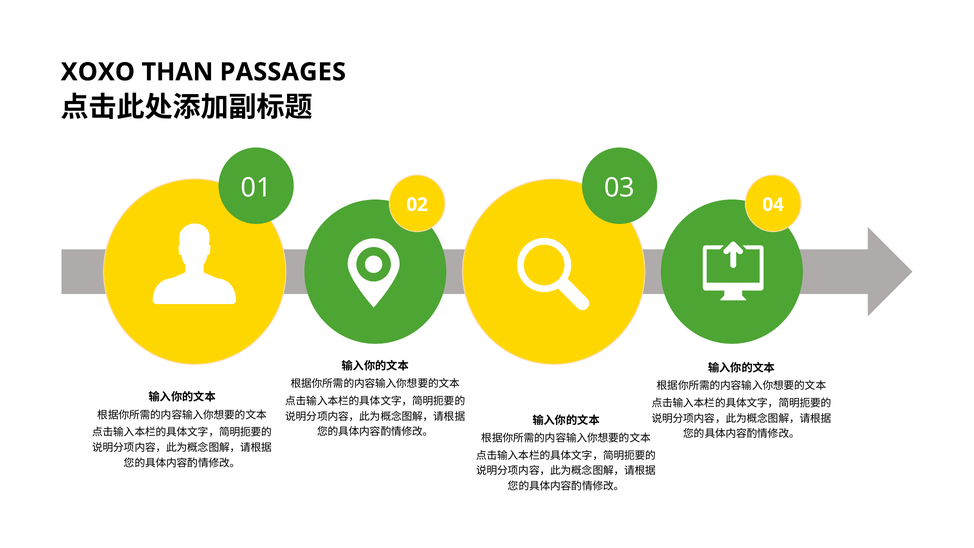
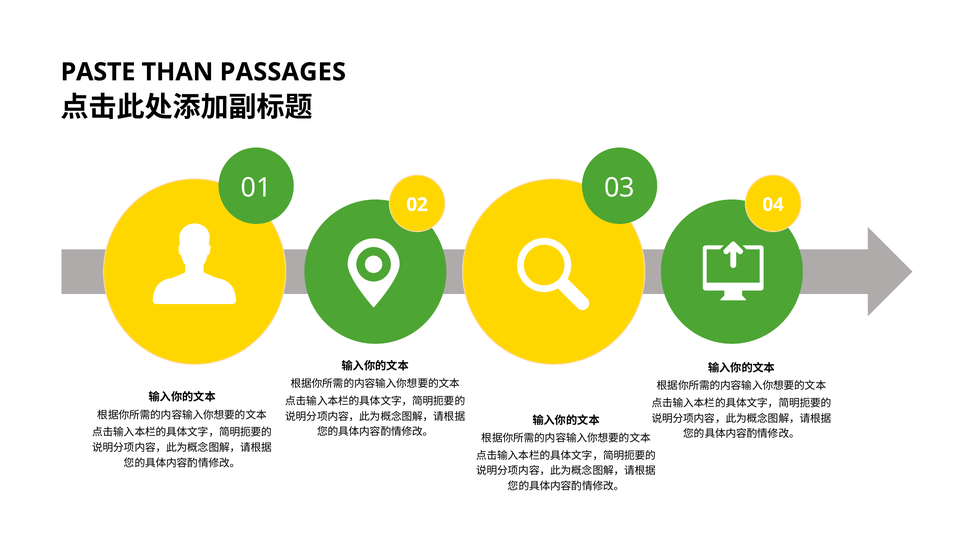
XOXO: XOXO -> PASTE (98, 72)
